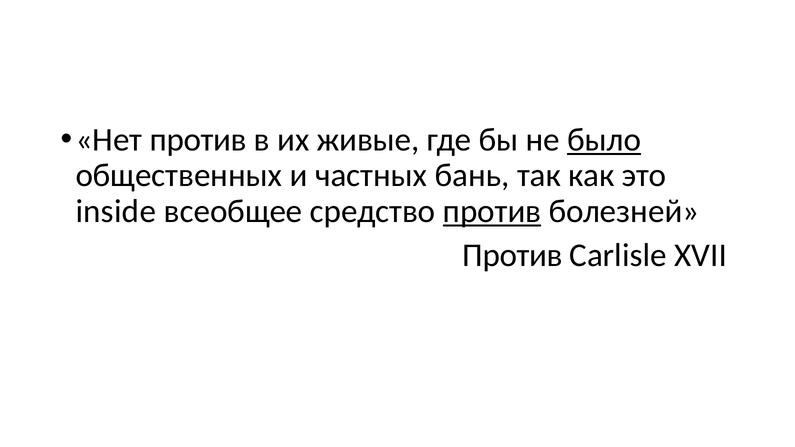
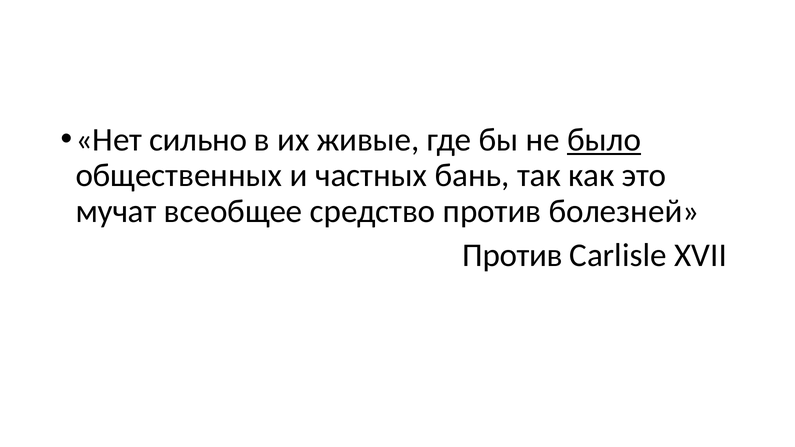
Нет против: против -> сильно (198, 140)
inside: inside -> мучат (116, 211)
против underline: present -> none (492, 211)
